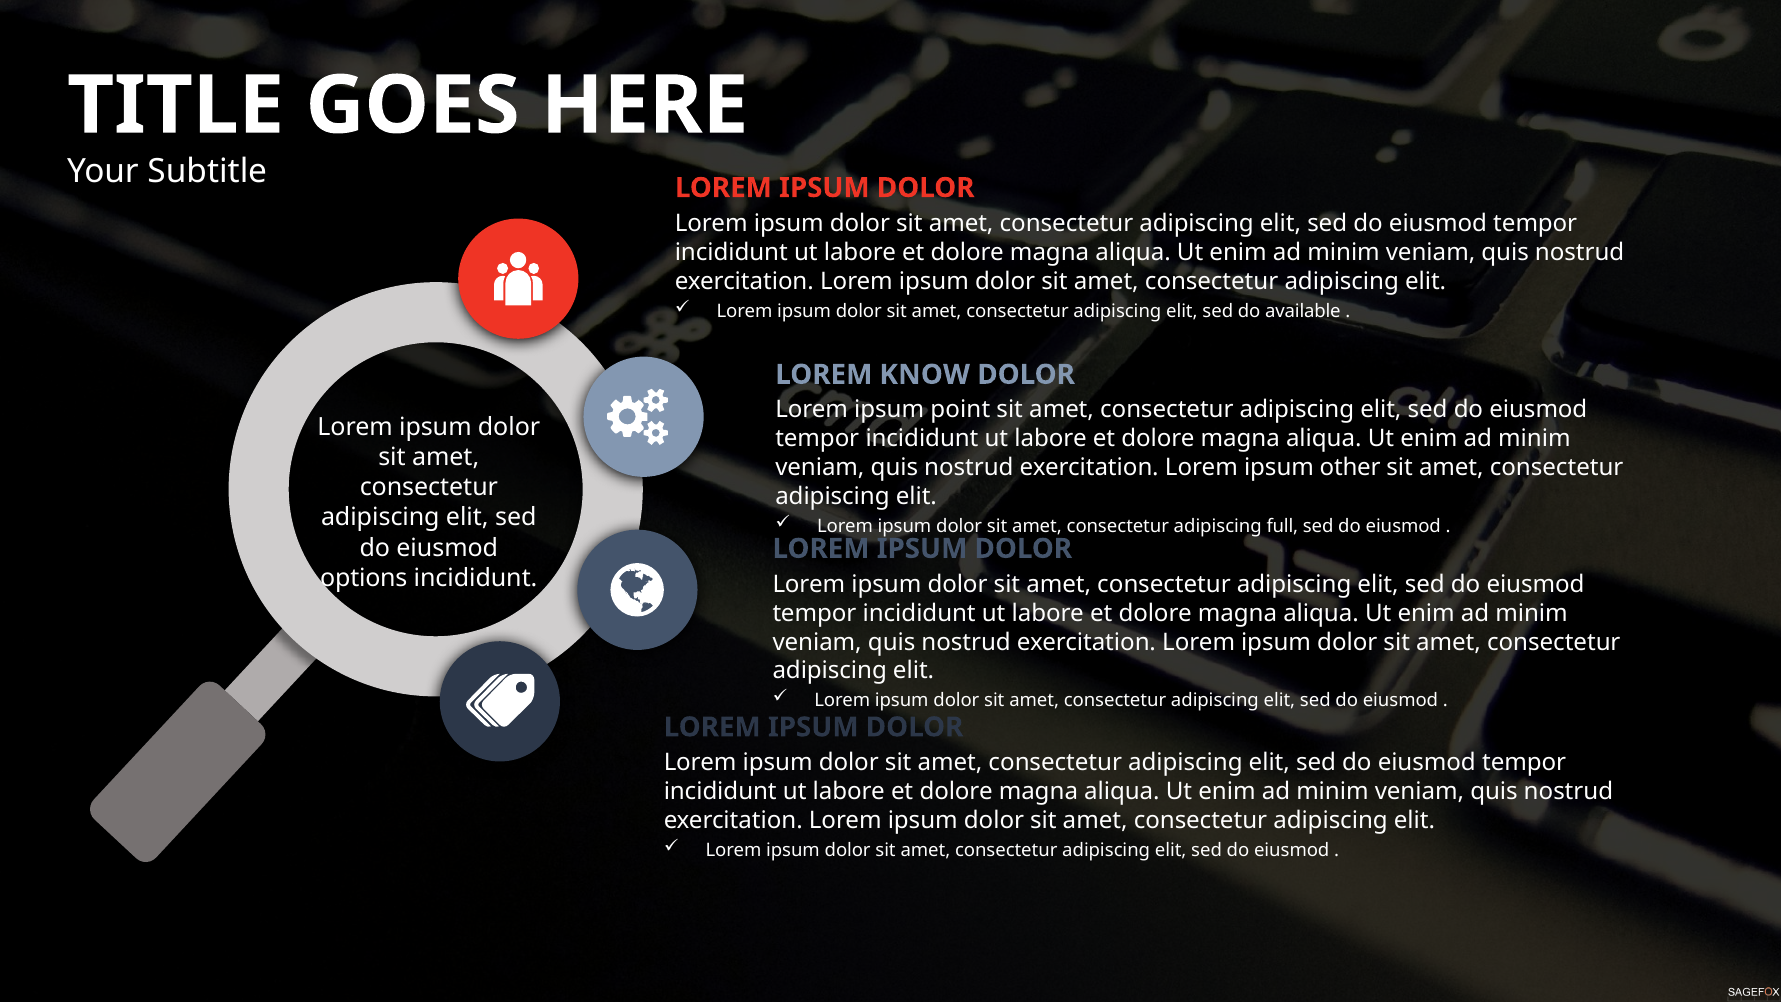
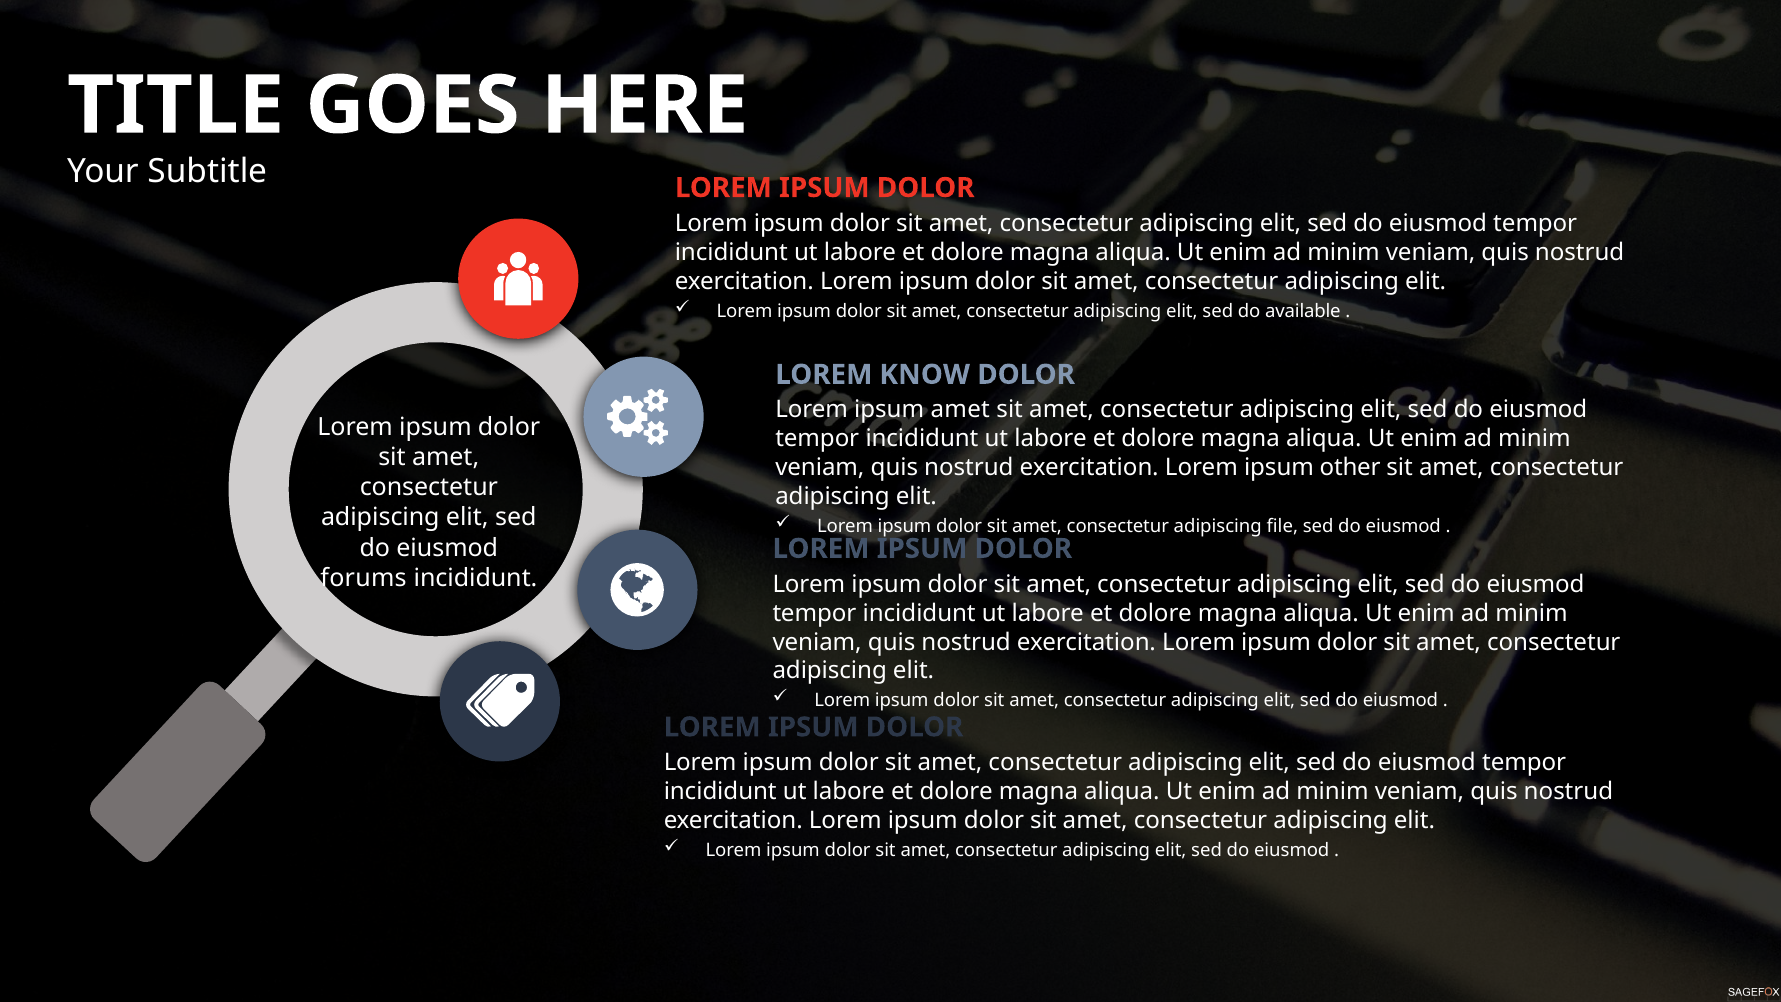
ipsum point: point -> amet (960, 410)
full: full -> file (1282, 527)
options: options -> forums (364, 578)
